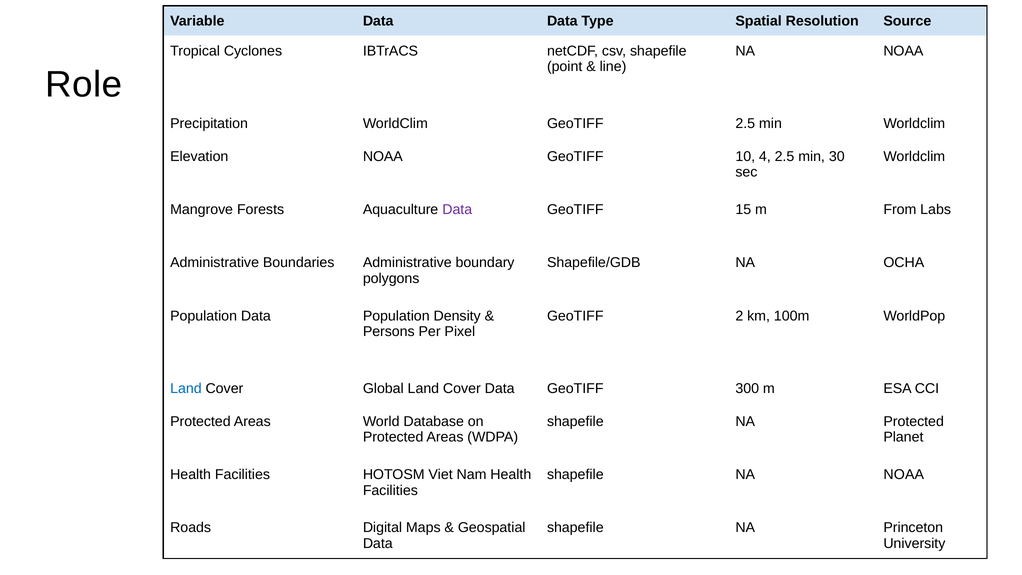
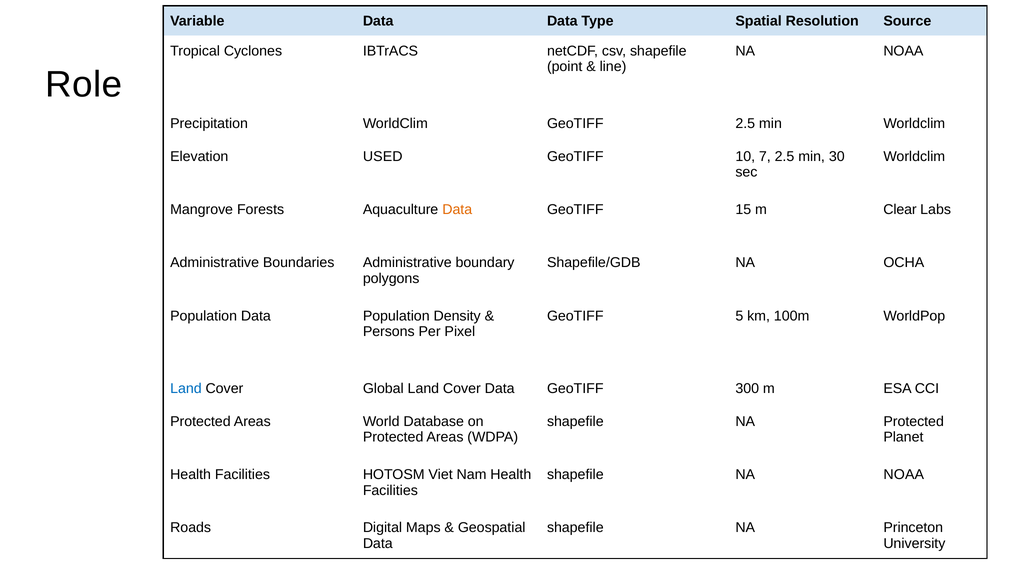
Elevation NOAA: NOAA -> USED (383, 156)
4: 4 -> 7 (765, 156)
Data colour: purple -> orange (457, 209)
From: From -> Clear (900, 209)
2: 2 -> 5 (739, 316)
